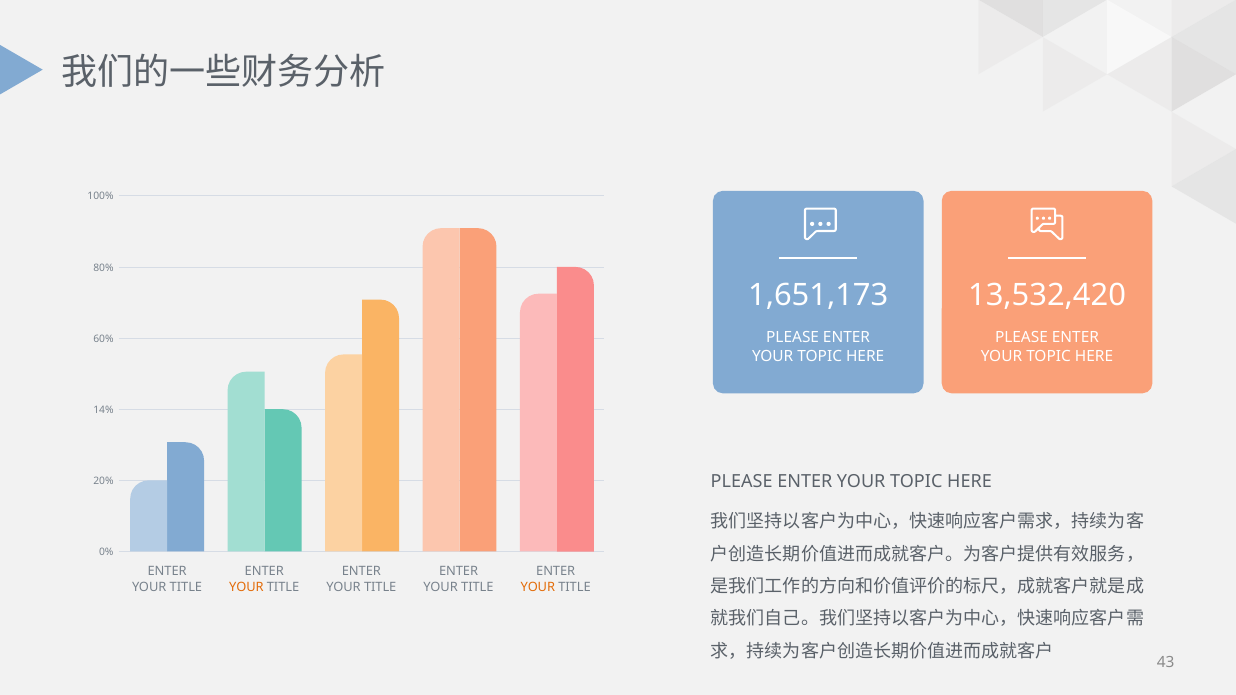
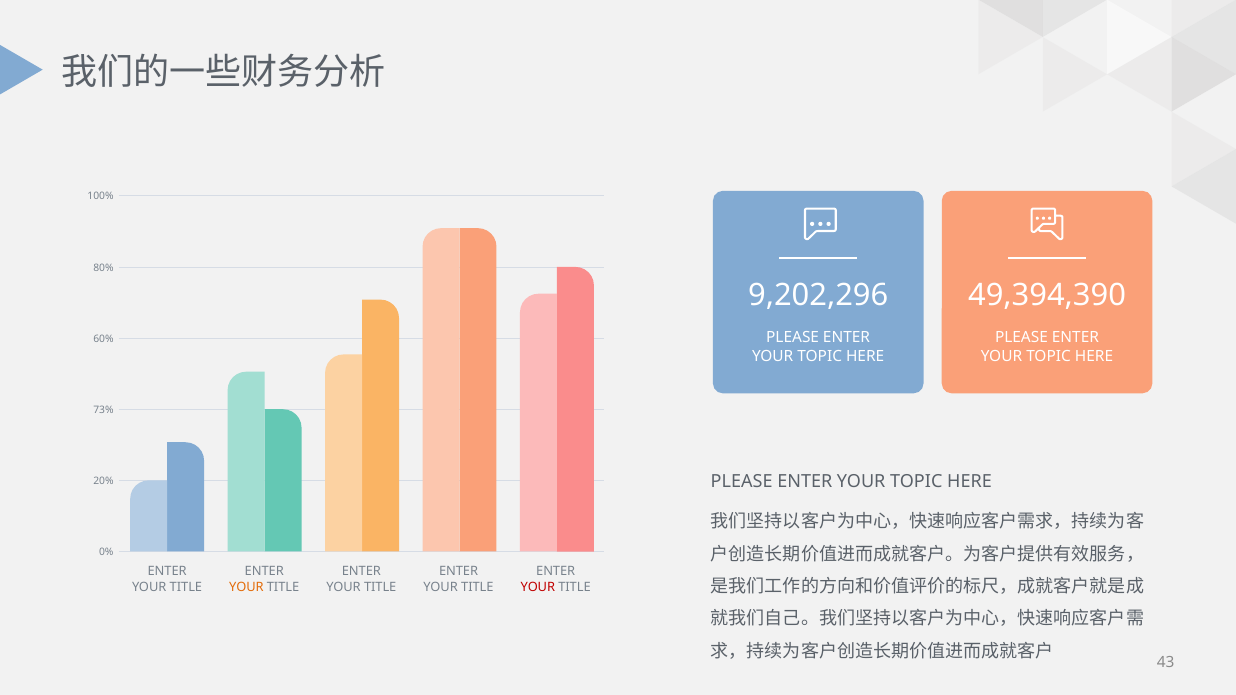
1,651,173: 1,651,173 -> 9,202,296 (818, 295)
13,532,420: 13,532,420 -> 49,394,390 (1047, 295)
14%: 14% -> 73% (103, 410)
YOUR colour: orange -> red (538, 587)
